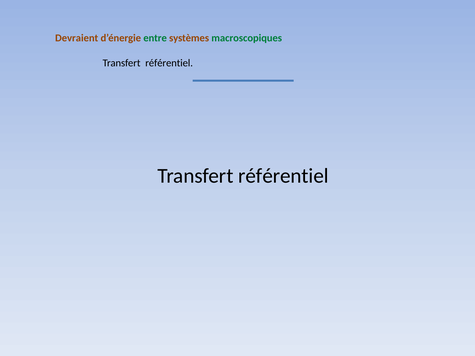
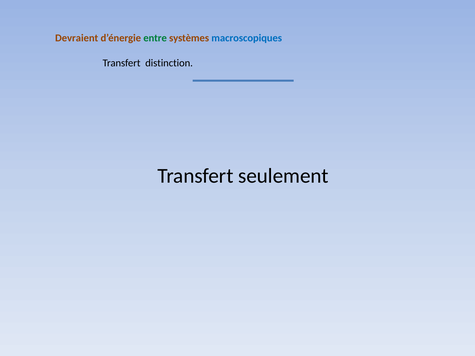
macroscopiques colour: green -> blue (247, 38)
référentiel: référentiel -> distinction (169, 63)
référentiel: référentiel -> seulement (283, 176)
